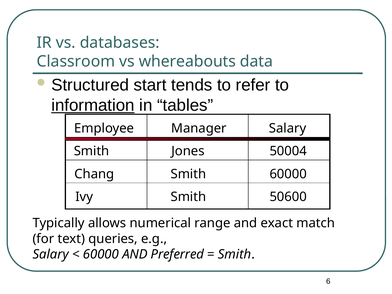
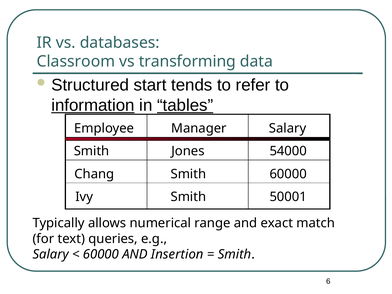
whereabouts: whereabouts -> transforming (187, 62)
tables underline: none -> present (185, 105)
50004: 50004 -> 54000 (288, 151)
50600: 50600 -> 50001 (288, 197)
Preferred: Preferred -> Insertion (177, 254)
